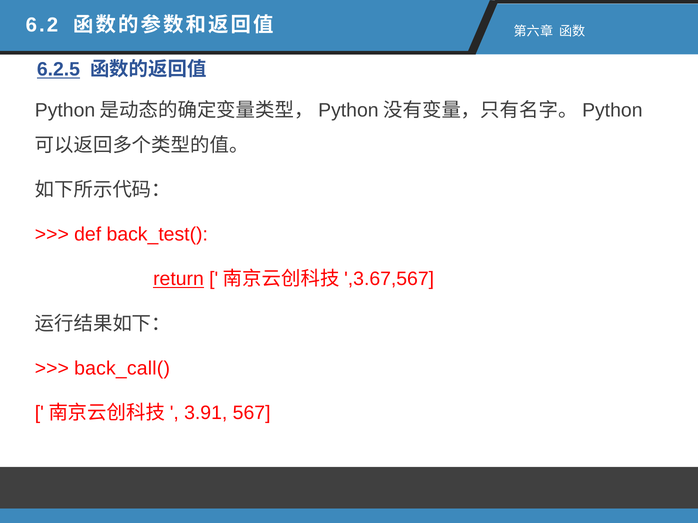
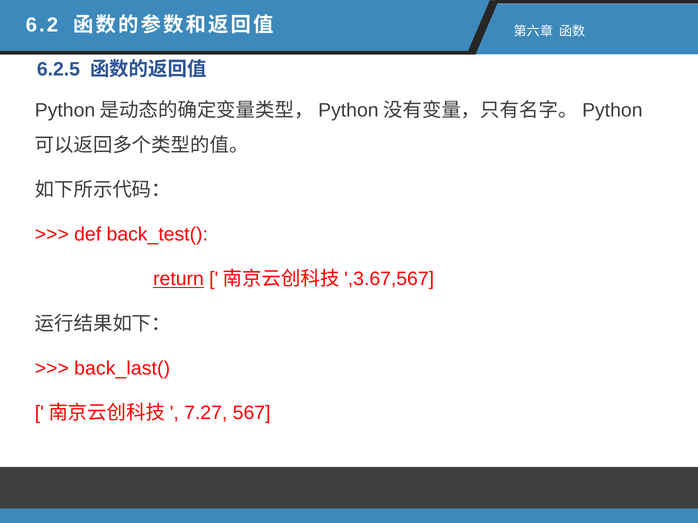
6.2.5 underline: present -> none (58, 70)
back_call(: back_call( -> back_last( (122, 369)
3.91: 3.91 -> 7.27 (206, 413)
